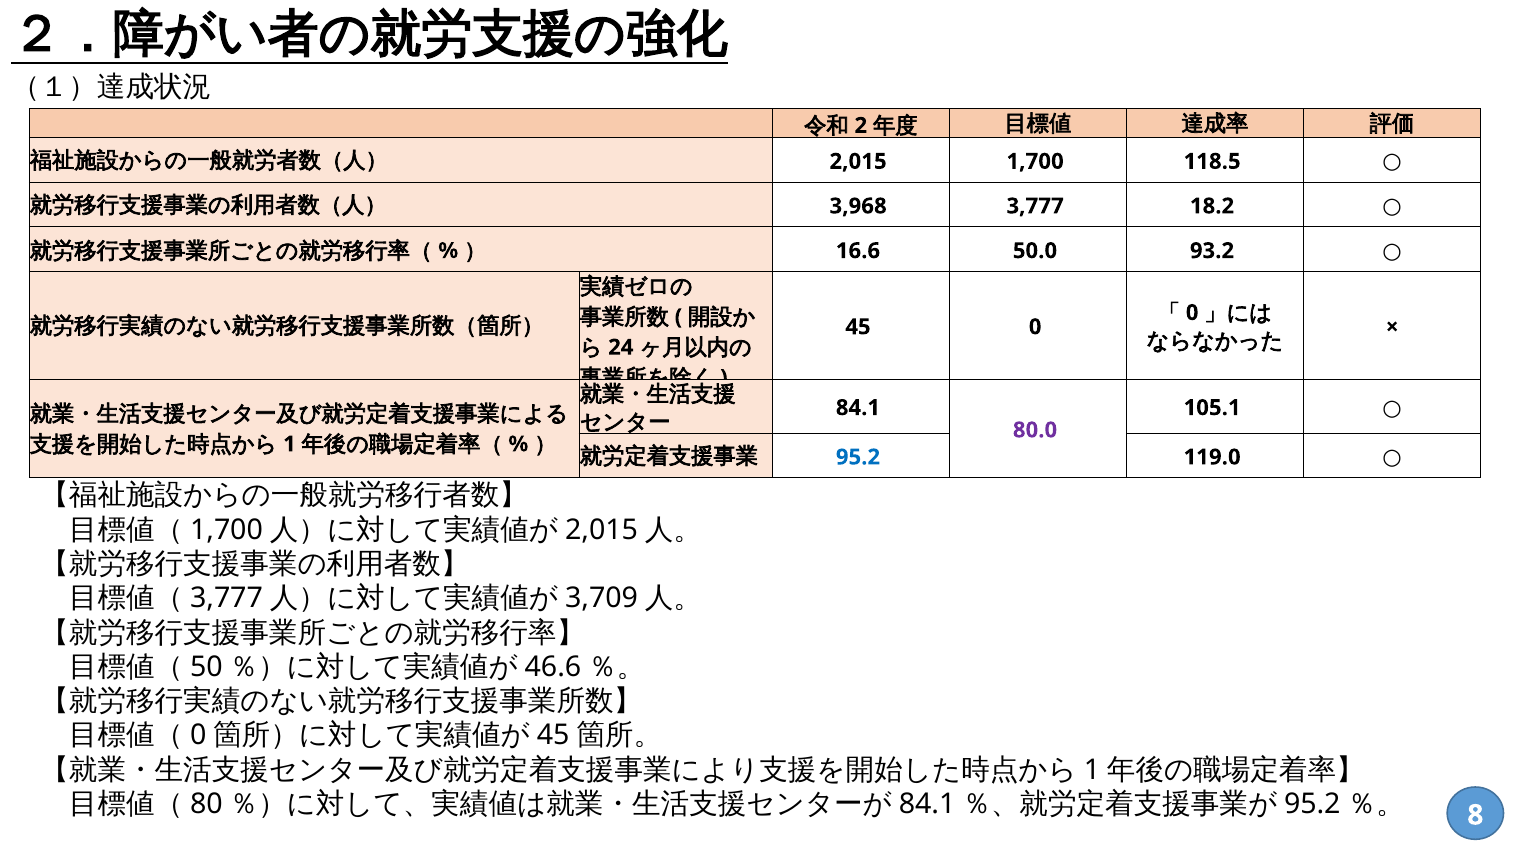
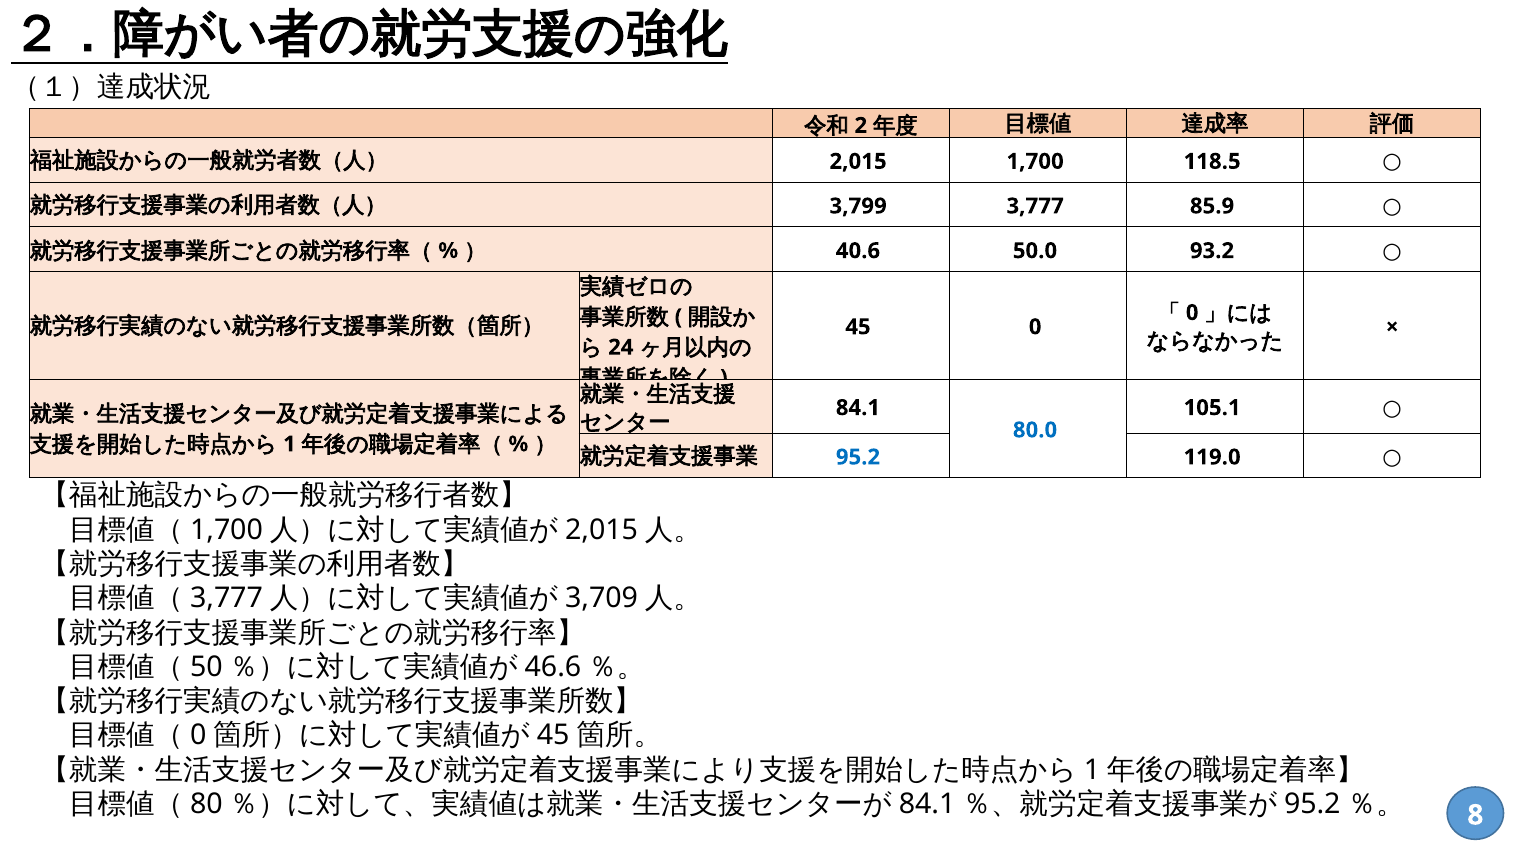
3,968: 3,968 -> 3,799 (858, 206)
18.2: 18.2 -> 85.9 (1212, 206)
16.6: 16.6 -> 40.6 (858, 251)
80.0 colour: purple -> blue (1035, 430)
